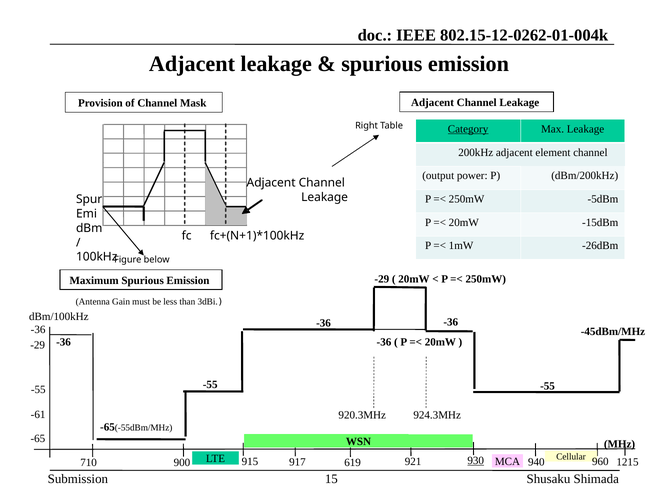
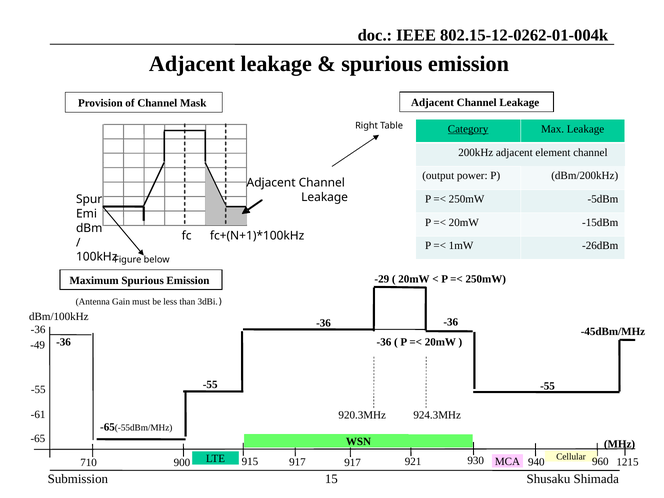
-29: -29 -> -49 (38, 345)
917 619: 619 -> 917 (353, 463)
930 underline: present -> none (476, 461)
